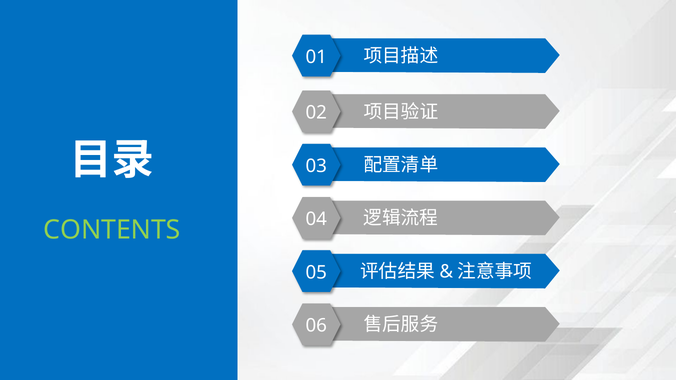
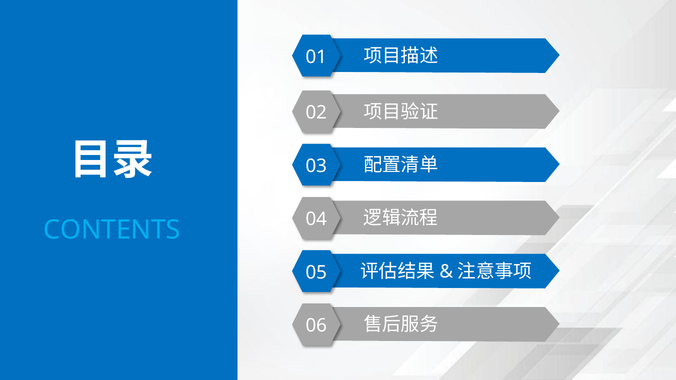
CONTENTS colour: light green -> light blue (112, 230)
